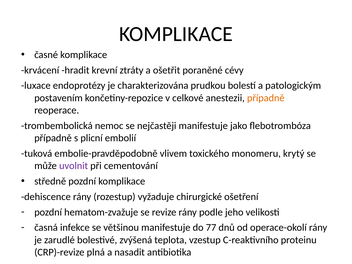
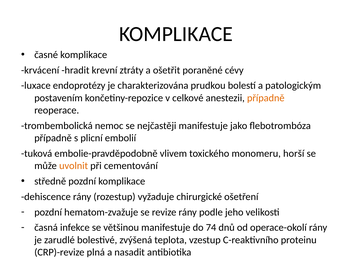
krytý: krytý -> horší (294, 153)
uvolnit colour: purple -> orange (74, 166)
77: 77 -> 74 (211, 228)
